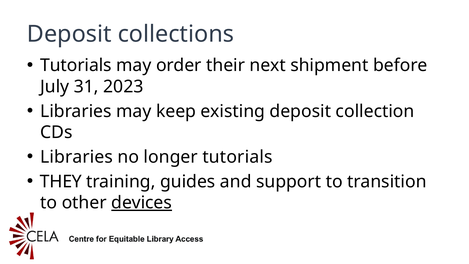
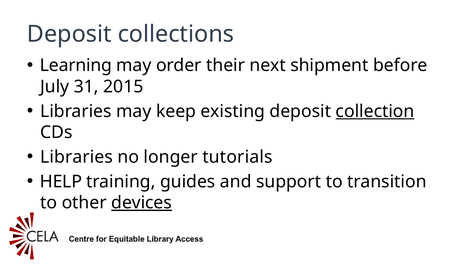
Tutorials: Tutorials -> Learning (76, 65)
2023: 2023 -> 2015 (123, 87)
collection underline: none -> present (375, 111)
THEY: THEY -> HELP (61, 182)
